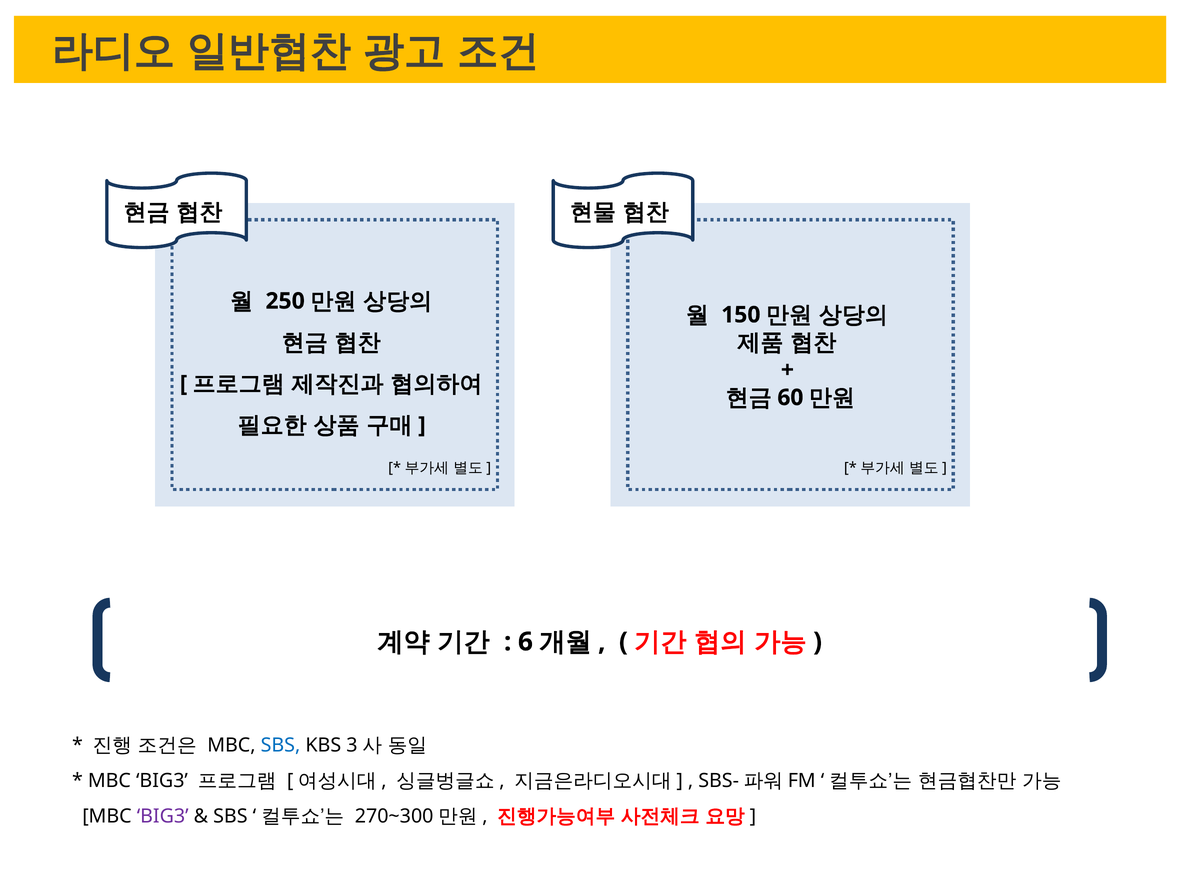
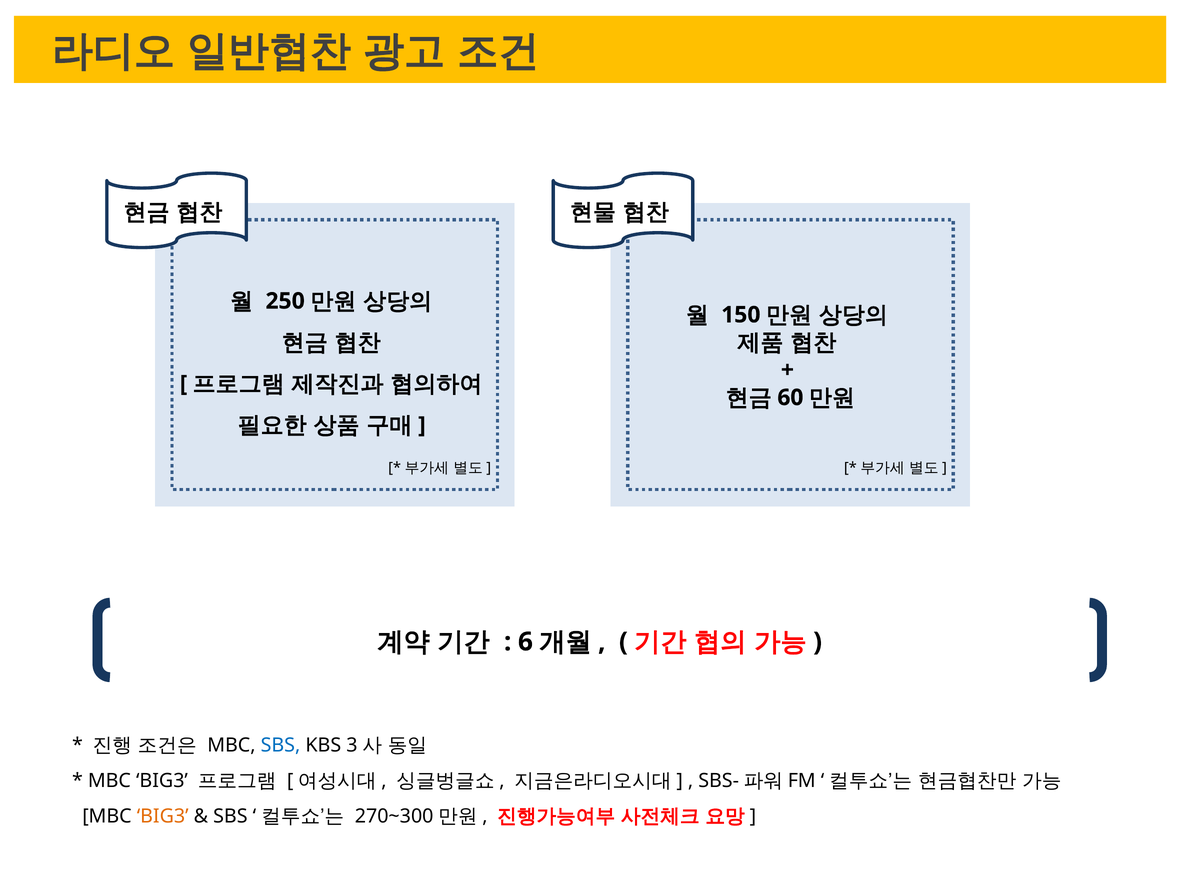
BIG3 colour: purple -> orange (163, 816)
